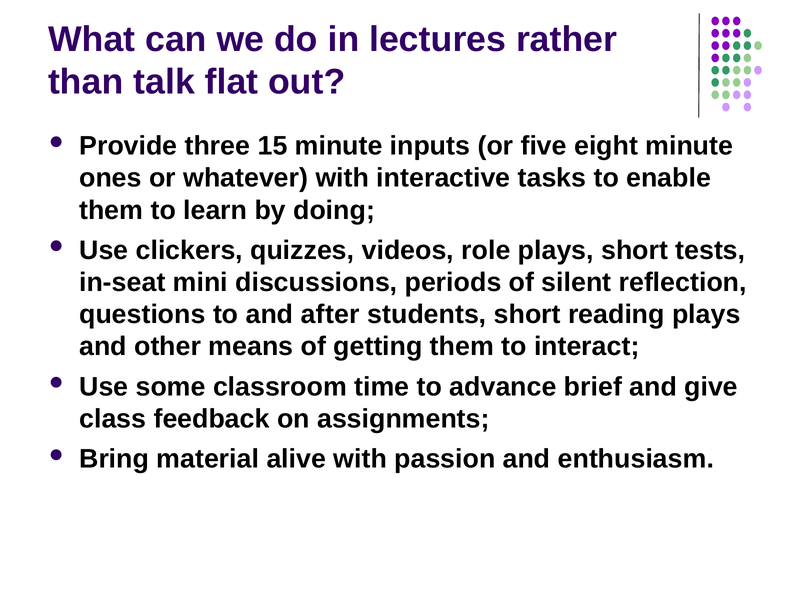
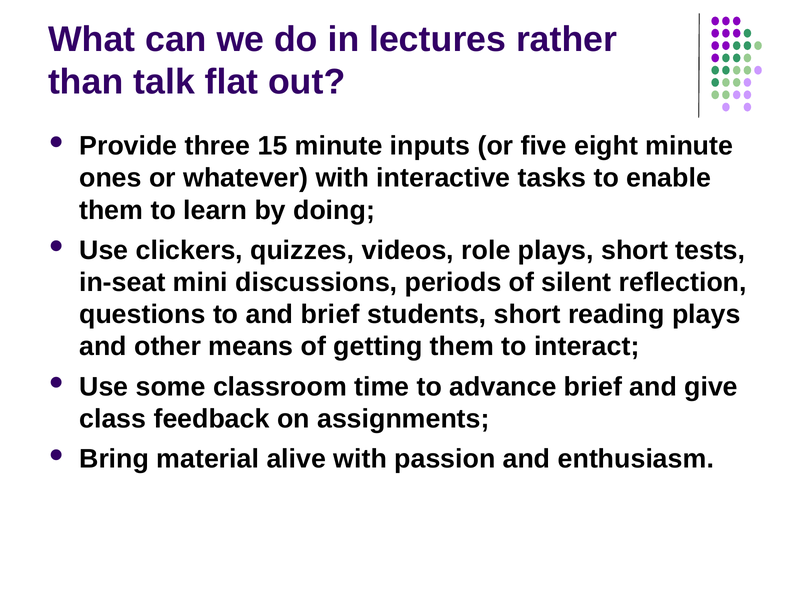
and after: after -> brief (330, 315)
